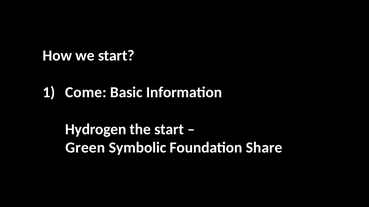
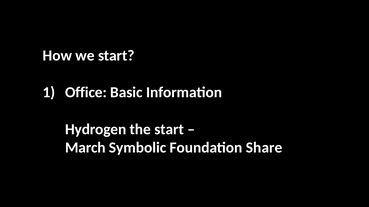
Come: Come -> Office (86, 93)
Green: Green -> March (85, 148)
